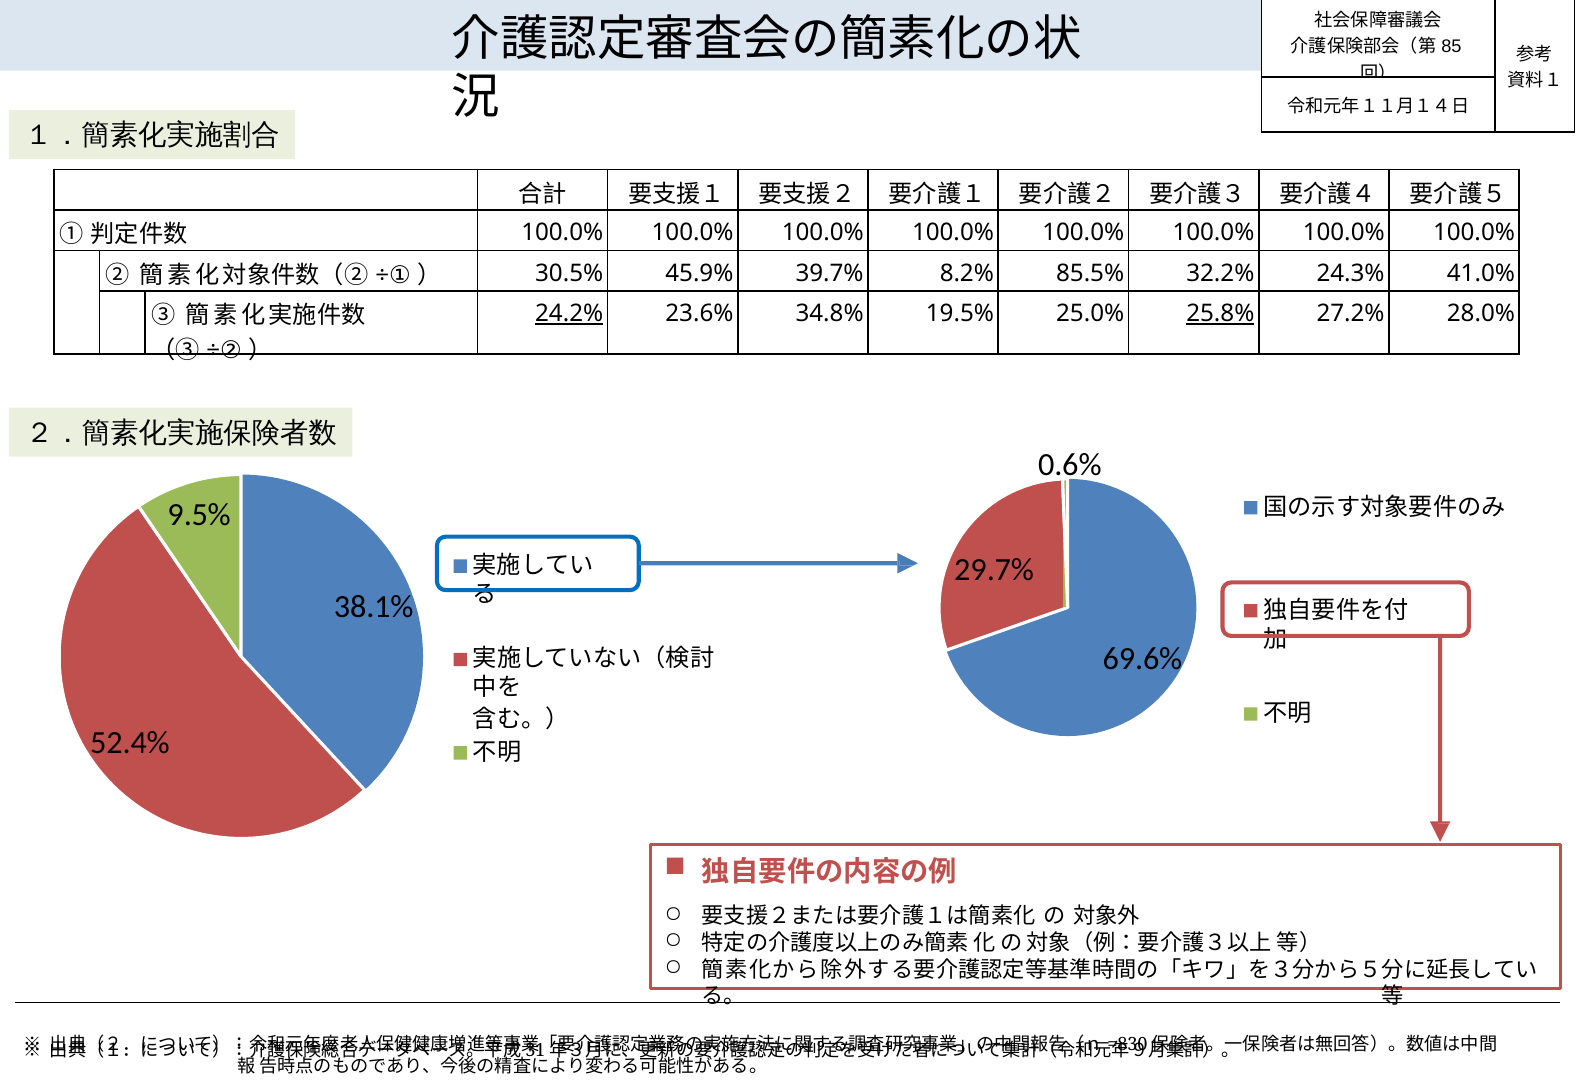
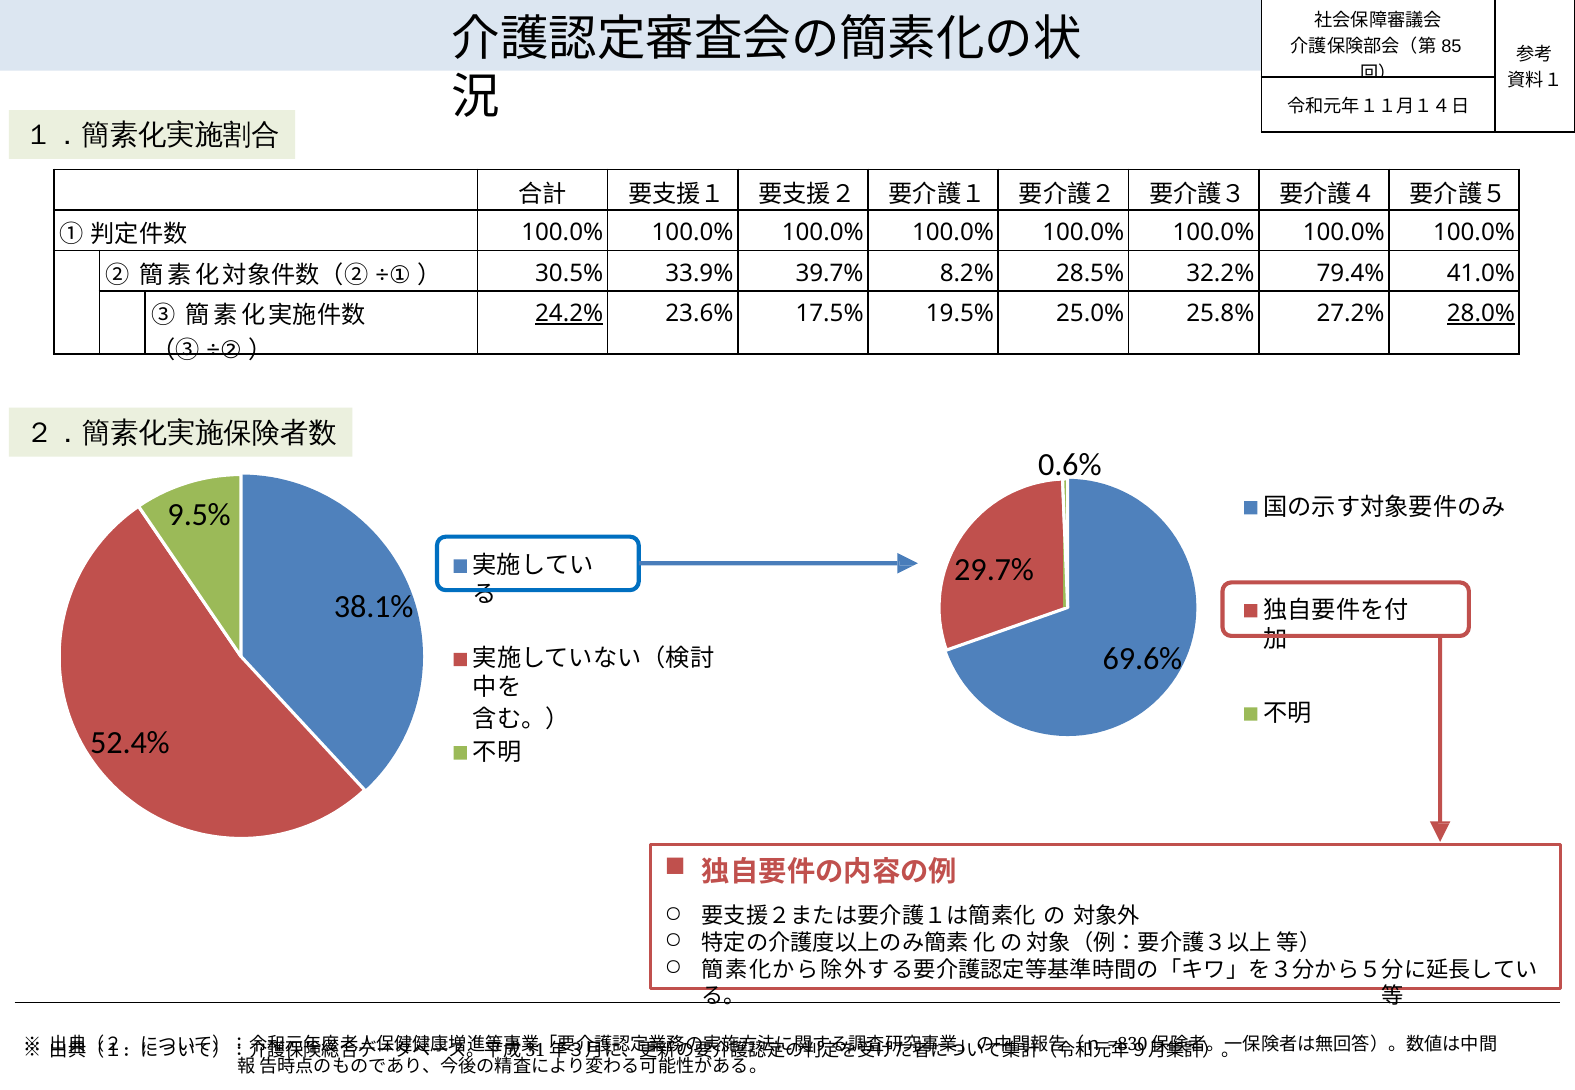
45.9%: 45.9% -> 33.9% (699, 273)
85.5%: 85.5% -> 28.5% (1090, 273)
24.3%: 24.3% -> 79.4% (1351, 273)
34.8%: 34.8% -> 17.5% (830, 314)
25.8% underline: present -> none (1220, 314)
28.0% underline: none -> present (1481, 314)
